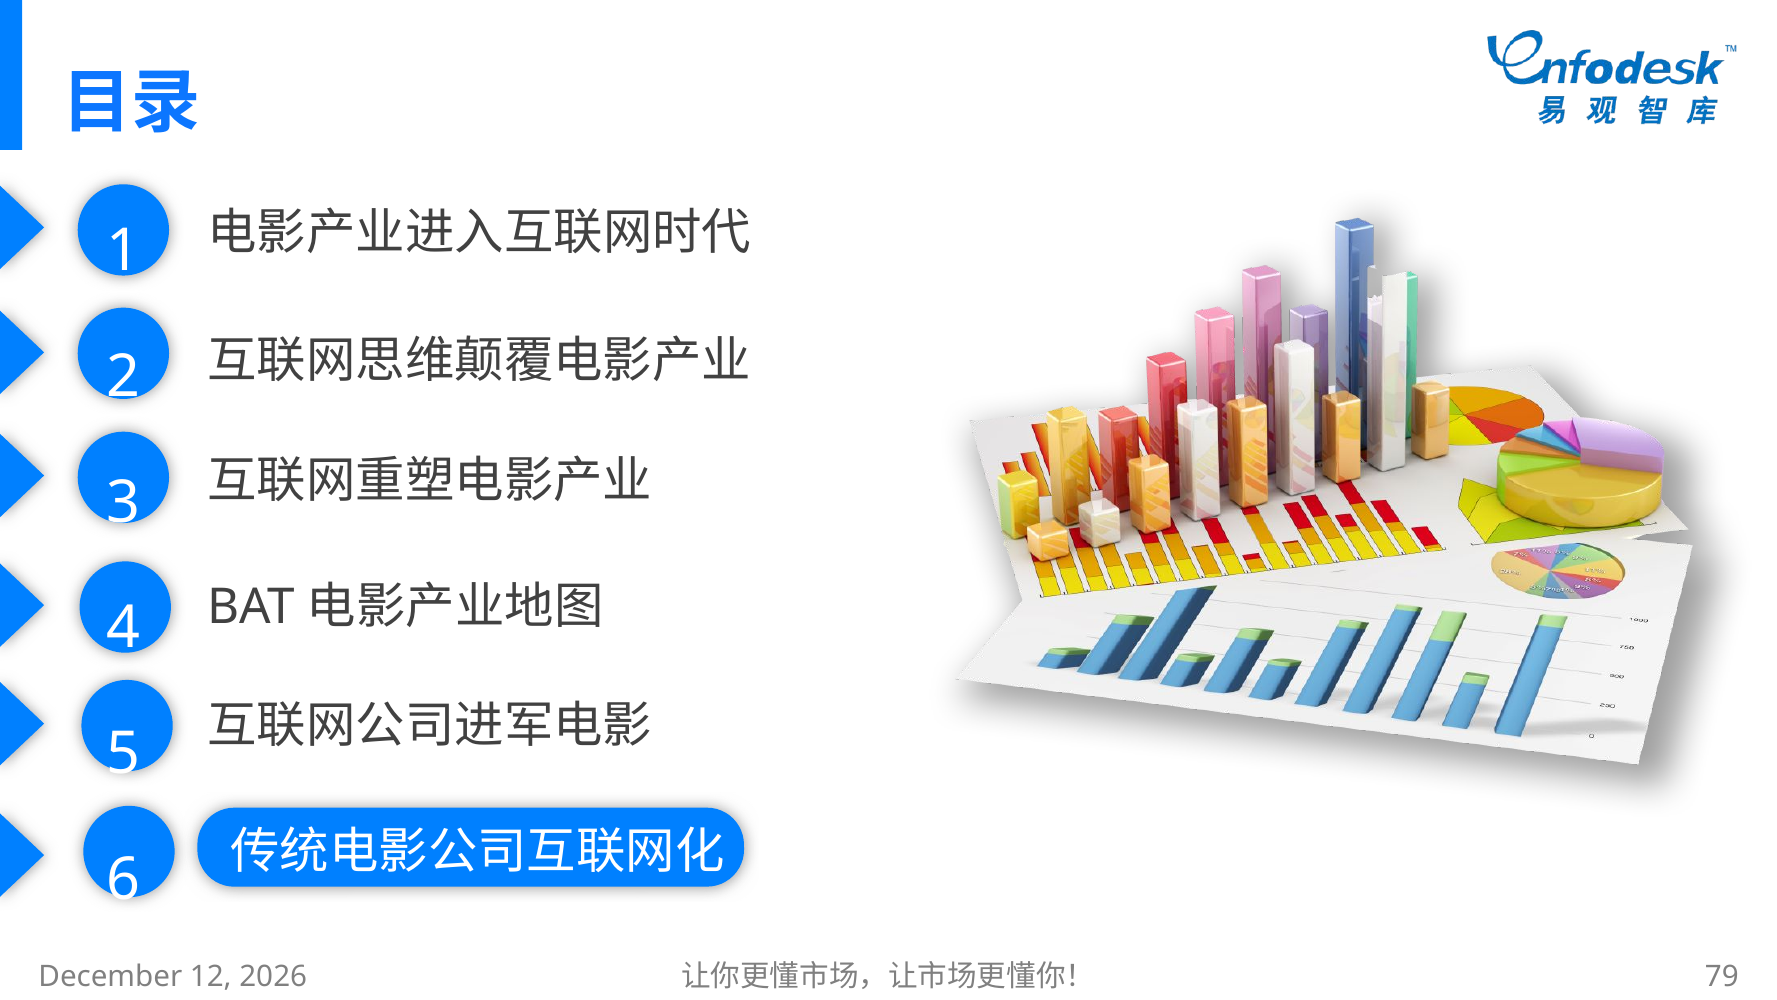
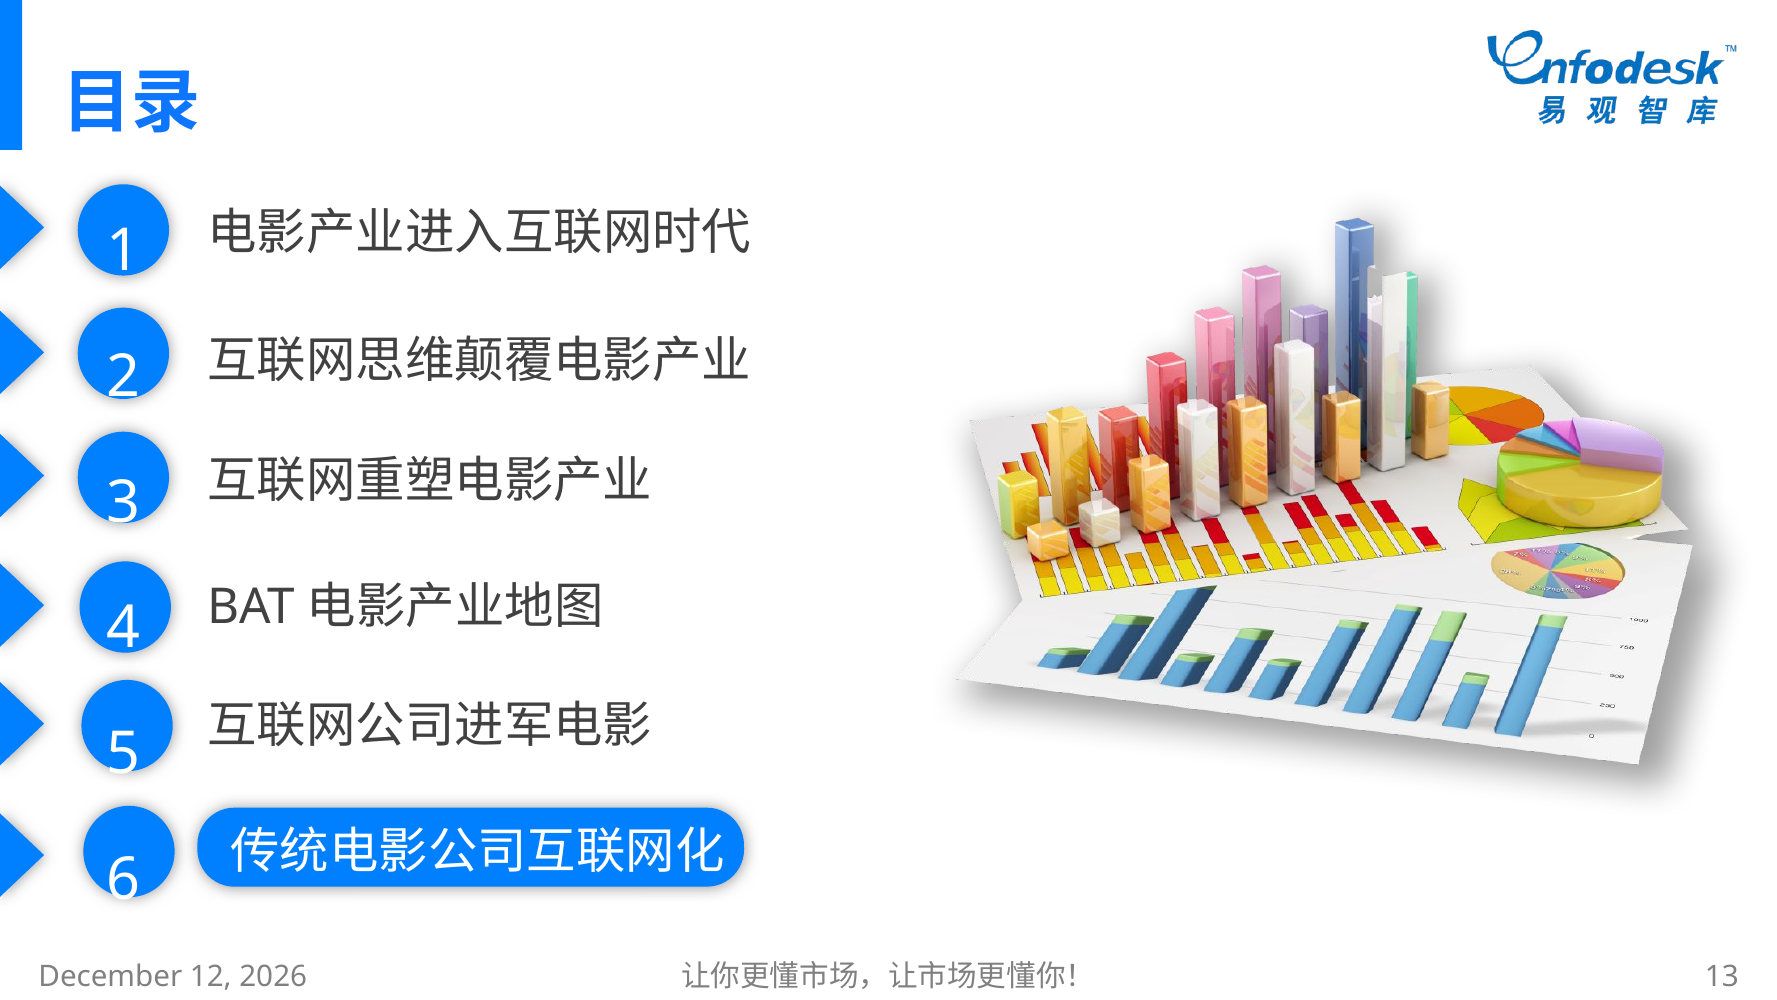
79: 79 -> 13 (1722, 976)
